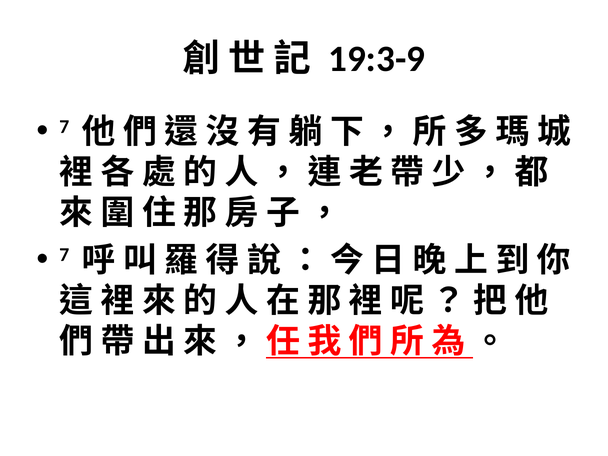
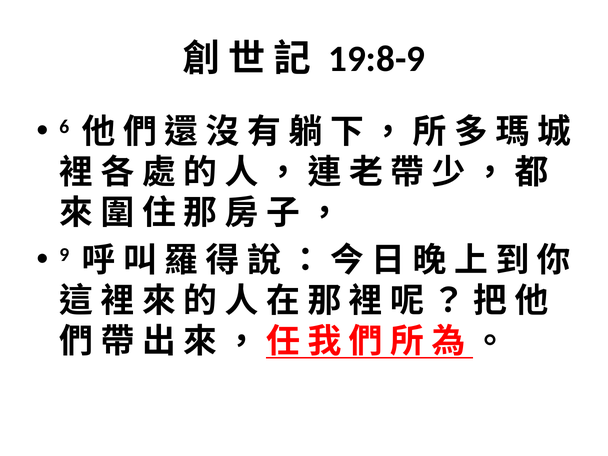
19:3-9: 19:3-9 -> 19:8-9 (377, 59)
7: 7 -> 6 (64, 127)
7: 7 -> 9 (64, 255)
